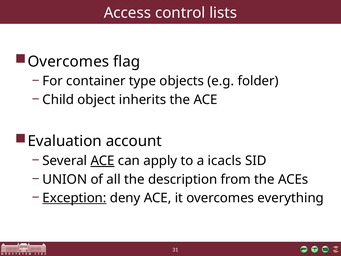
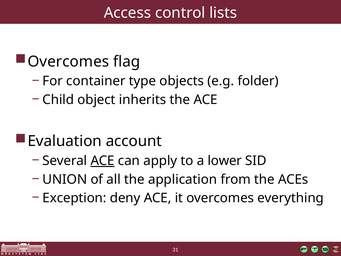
icacls: icacls -> lower (225, 161)
description: description -> application (183, 179)
Exception underline: present -> none (74, 198)
